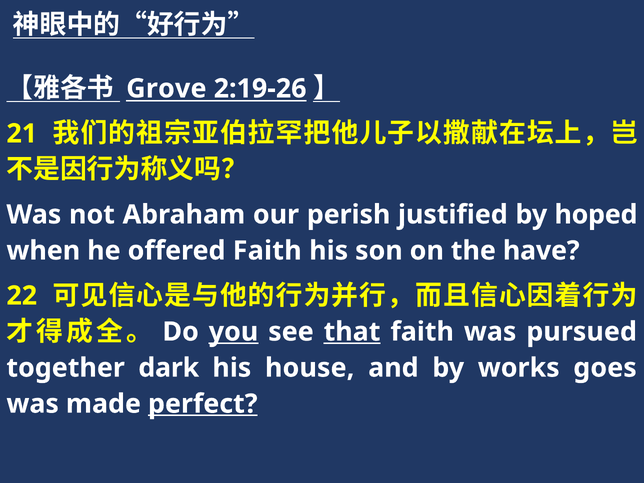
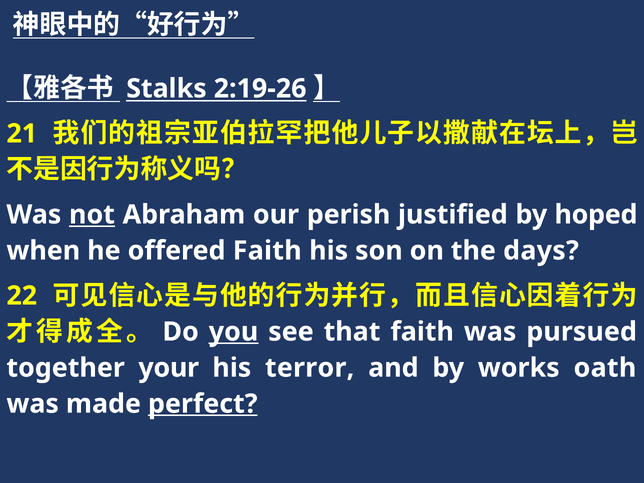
Grove: Grove -> Stalks (166, 89)
not underline: none -> present (92, 215)
have: have -> days (541, 251)
that underline: present -> none (352, 332)
dark: dark -> your (169, 368)
house: house -> terror (310, 368)
goes: goes -> oath (605, 368)
